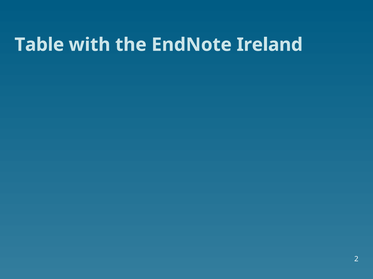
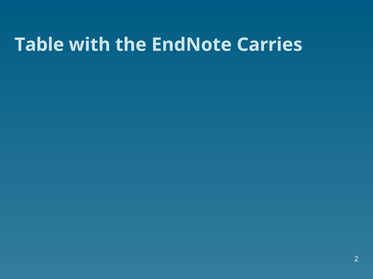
Ireland: Ireland -> Carries (270, 45)
